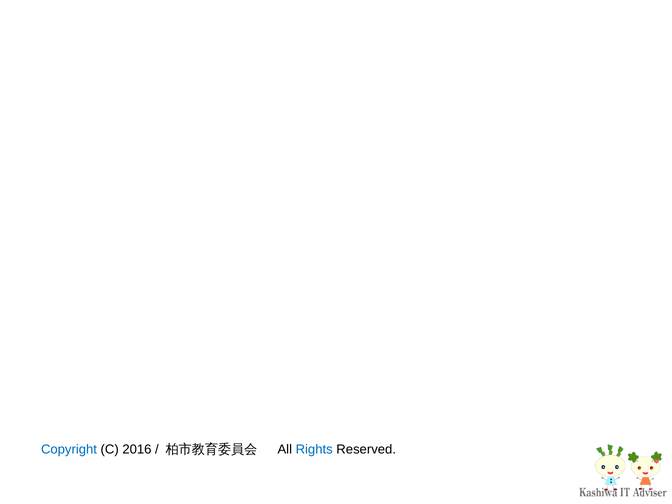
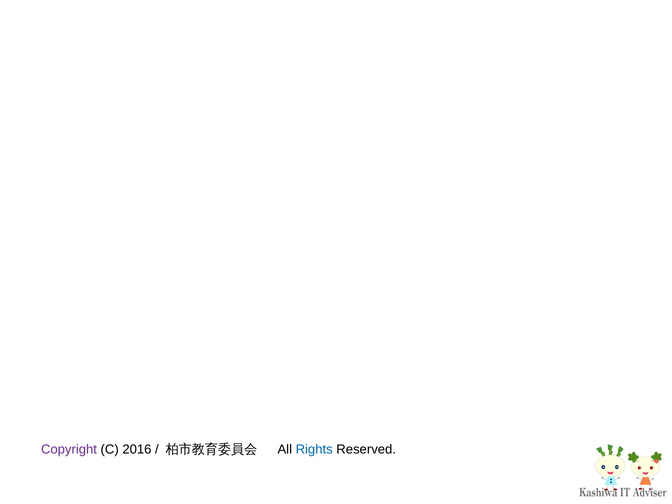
Copyright colour: blue -> purple (69, 449)
